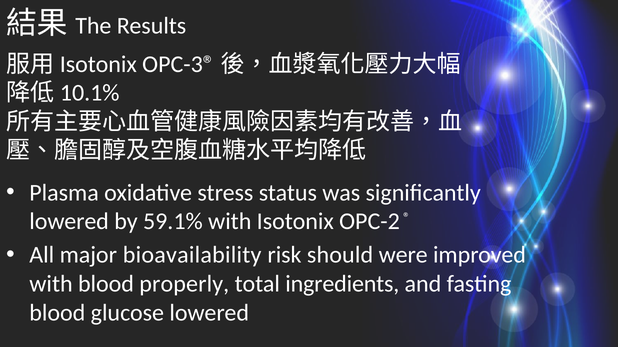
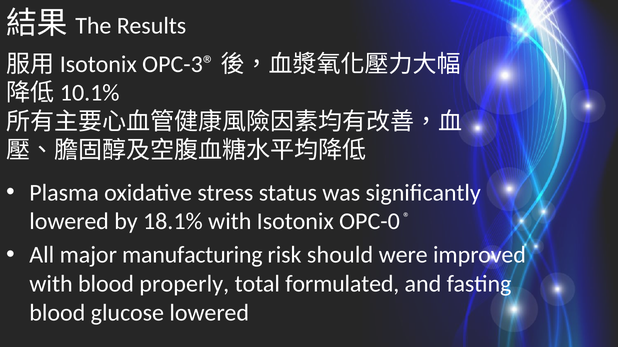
59.1%: 59.1% -> 18.1% (173, 222)
OPC-2: OPC-2 -> OPC-0 (370, 222)
bioavailability: bioavailability -> manufacturing (192, 256)
ingredients: ingredients -> formulated (342, 284)
